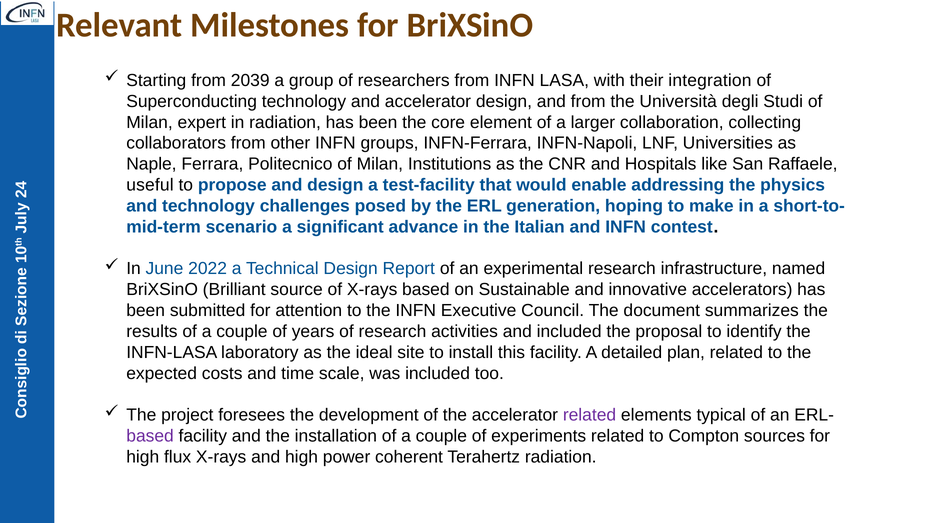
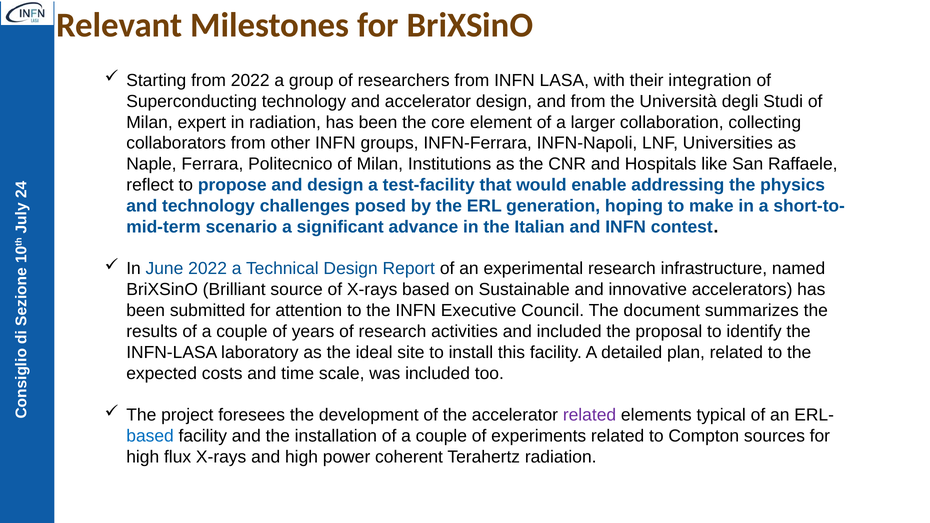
from 2039: 2039 -> 2022 (250, 80)
useful: useful -> reflect (150, 185)
based colour: purple -> blue (150, 436)
